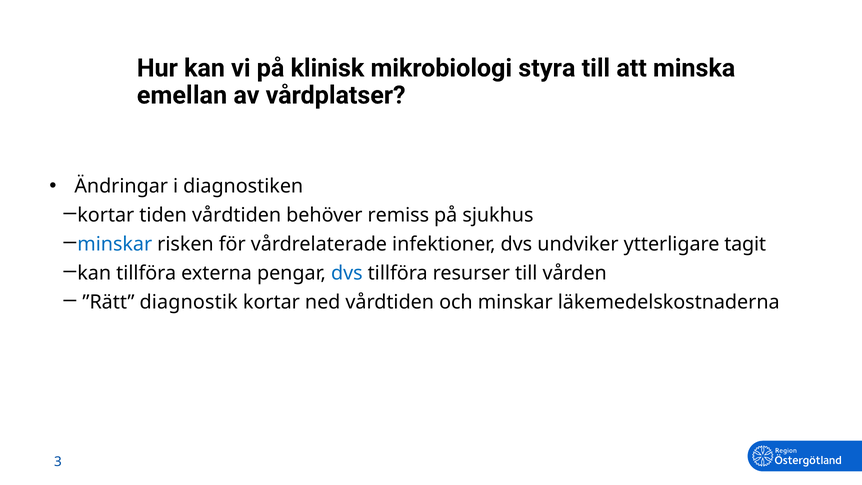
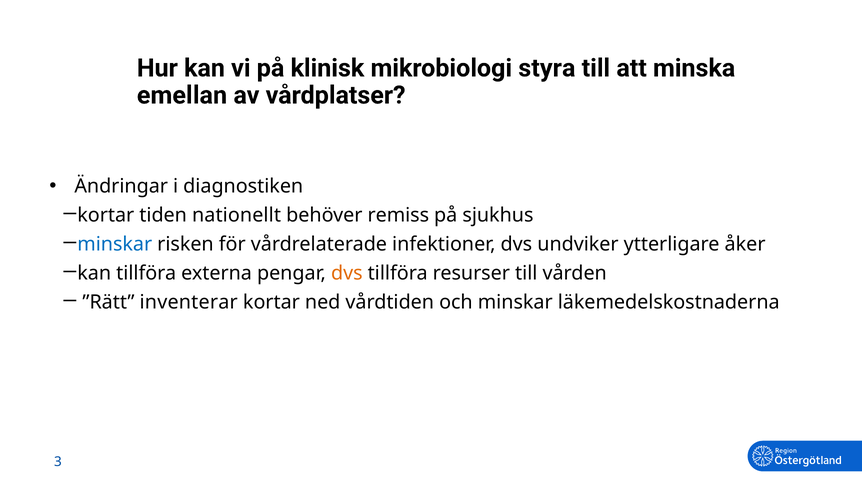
tiden vårdtiden: vårdtiden -> nationellt (237, 215)
tagit: tagit -> åker (745, 244)
dvs colour: blue -> orange (347, 273)
diagnostik: diagnostik -> inventerar (189, 302)
